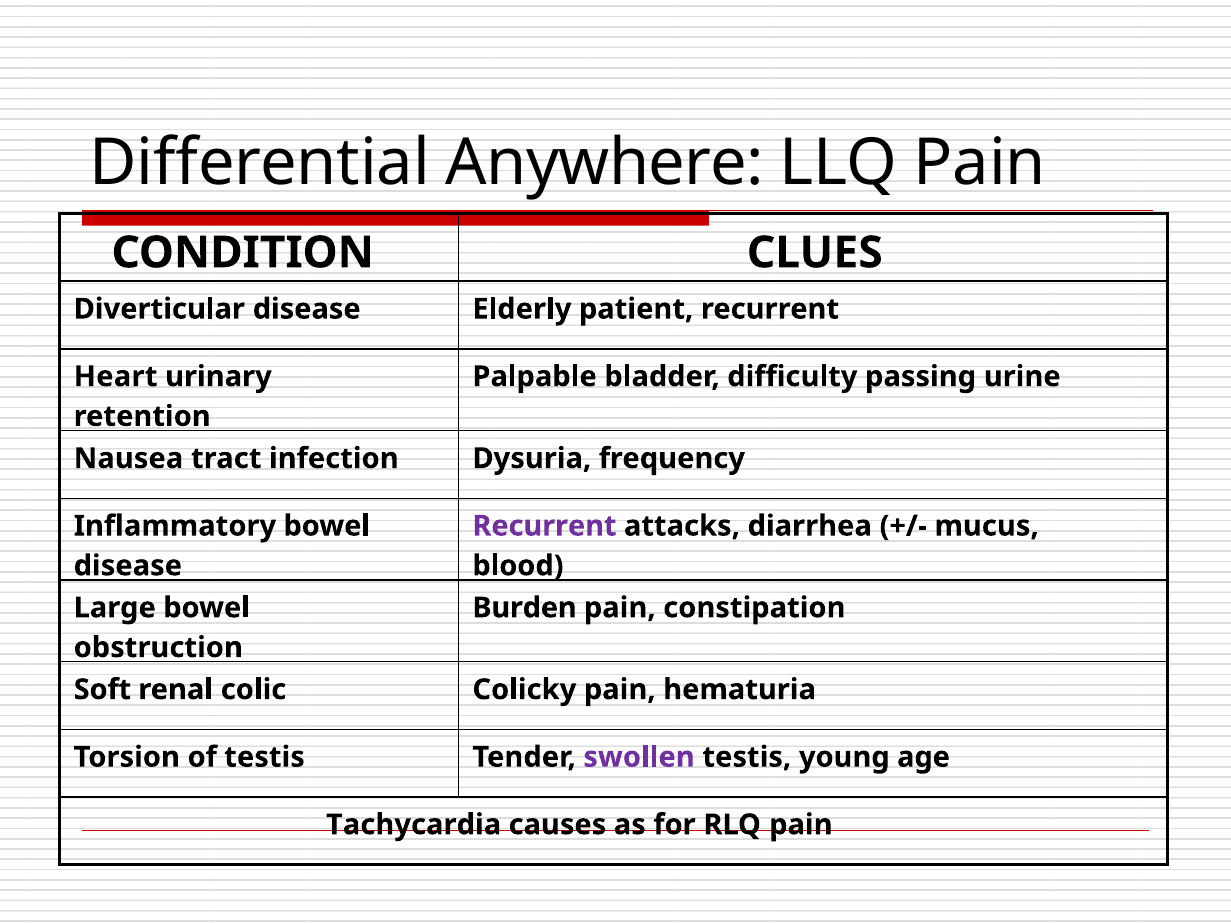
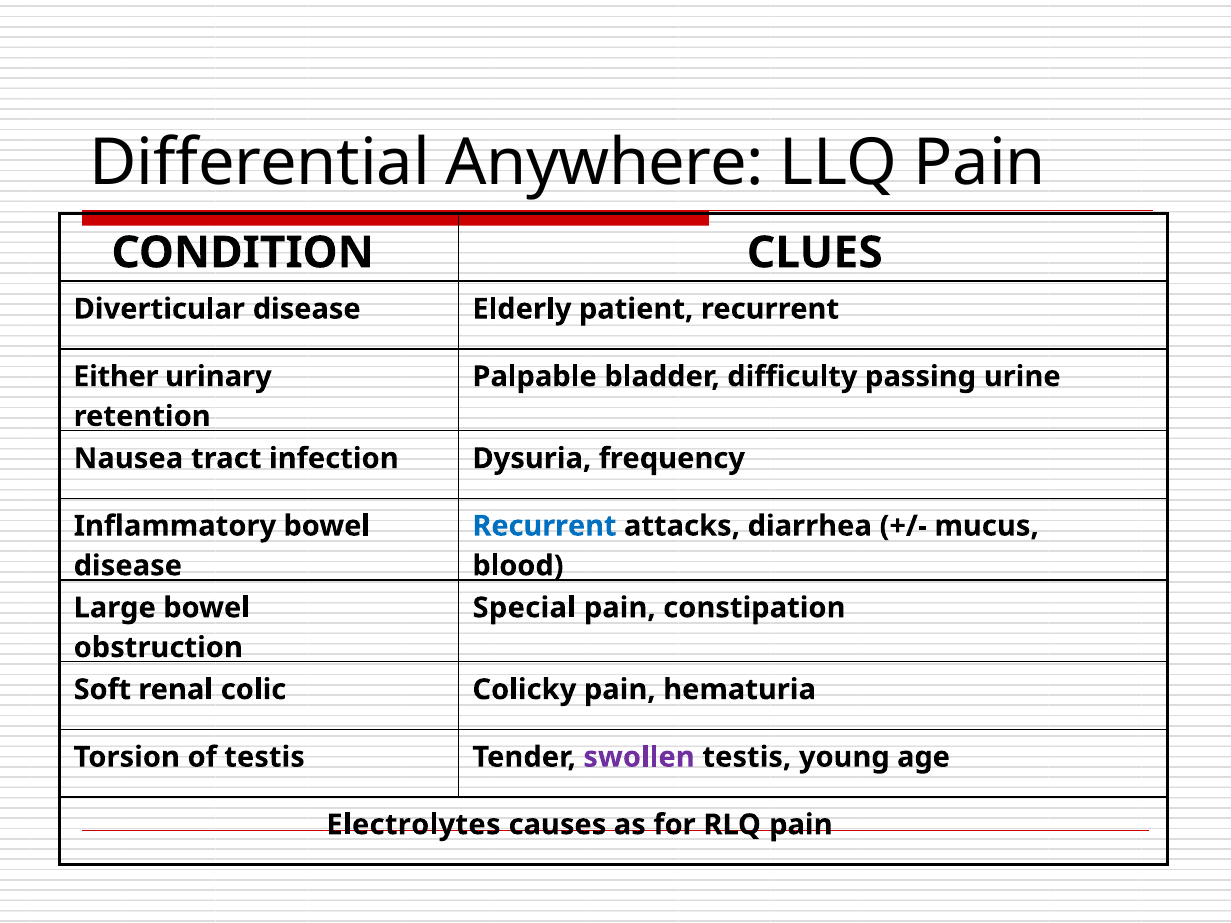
Heart: Heart -> Either (116, 377)
Recurrent colour: purple -> blue (544, 526)
Burden: Burden -> Special (524, 608)
Tachycardia: Tachycardia -> Electrolytes (414, 825)
